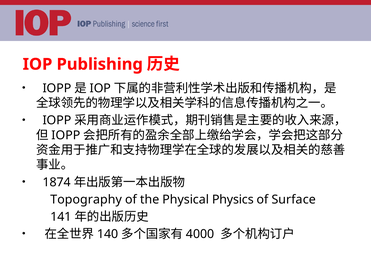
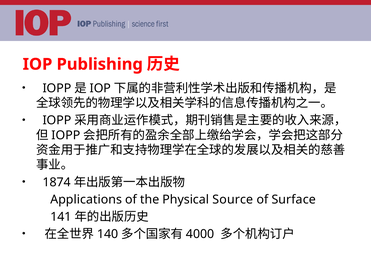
Topography: Topography -> Applications (86, 200)
Physics: Physics -> Source (233, 200)
